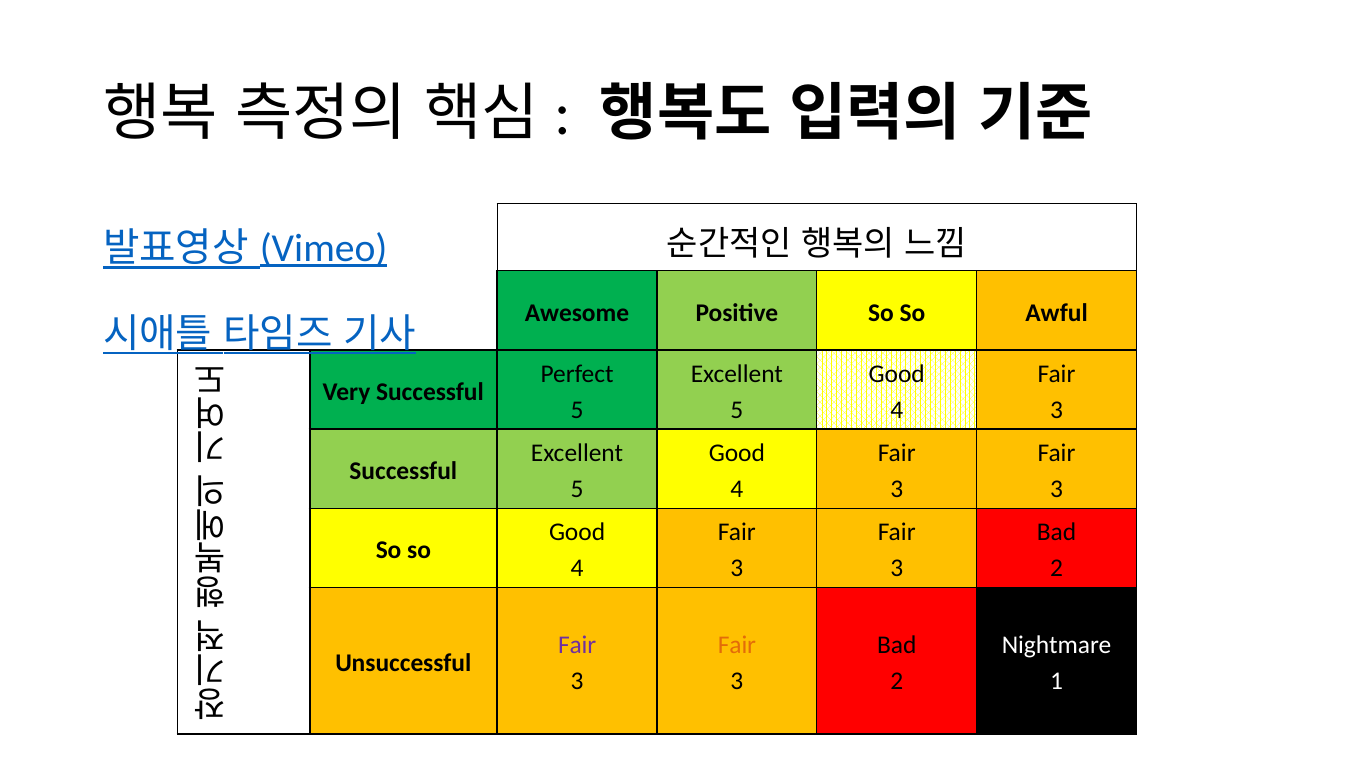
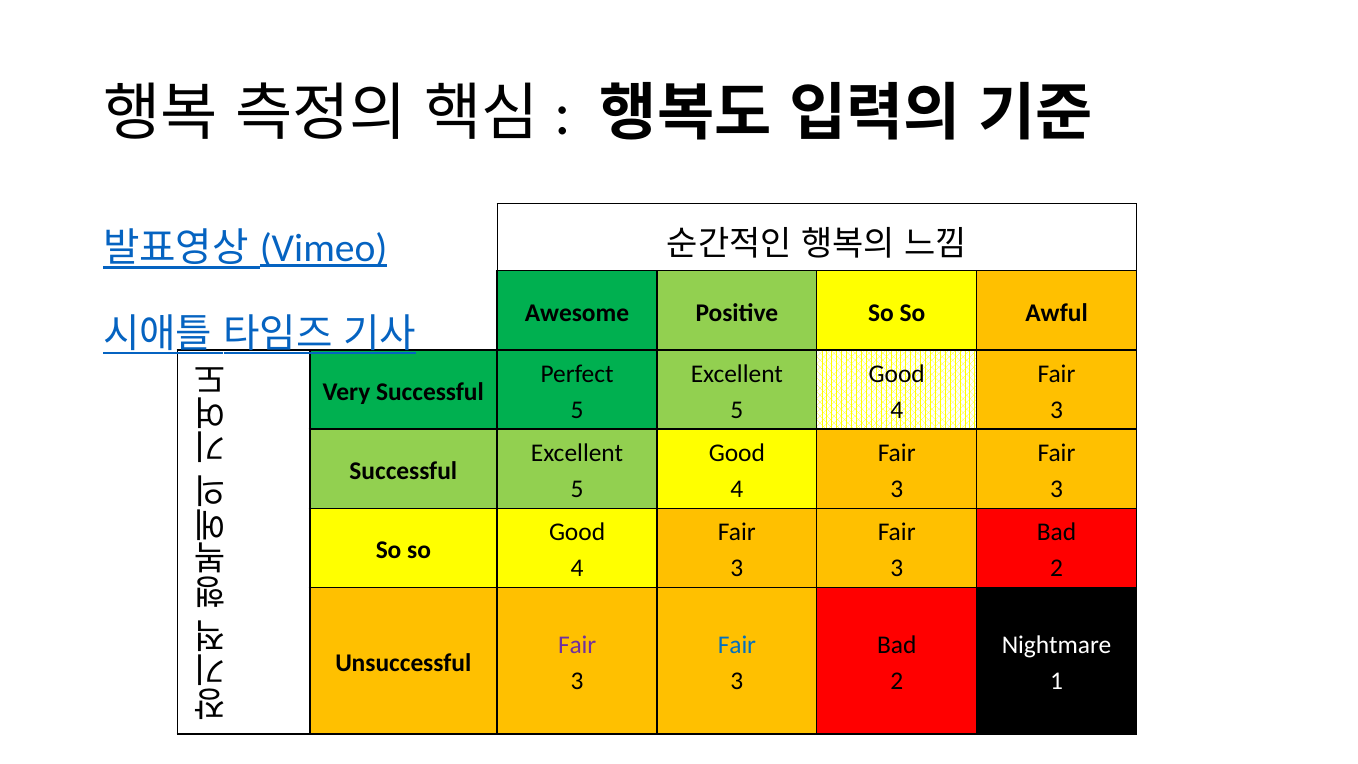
Fair colour: orange -> blue (737, 645)
